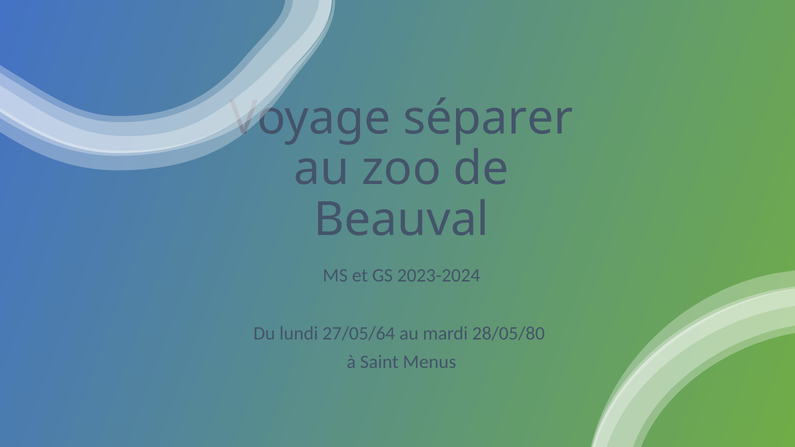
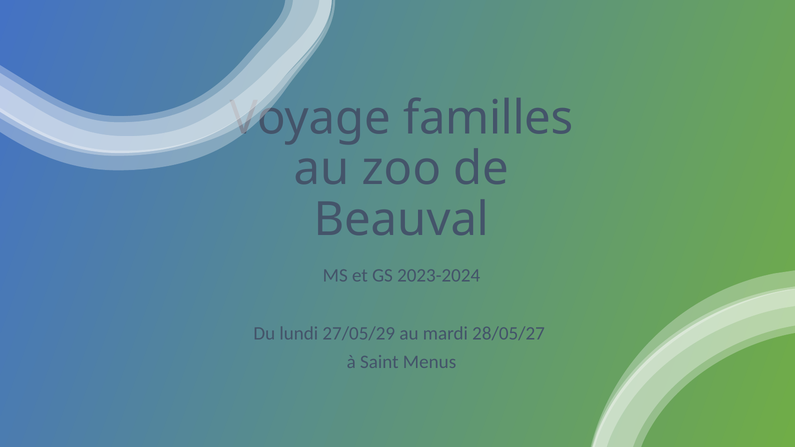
séparer: séparer -> familles (488, 118)
27/05/64: 27/05/64 -> 27/05/29 (359, 333)
28/05/80: 28/05/80 -> 28/05/27 (509, 333)
